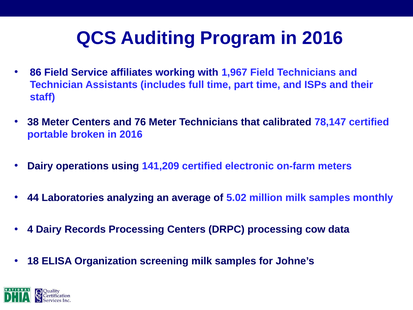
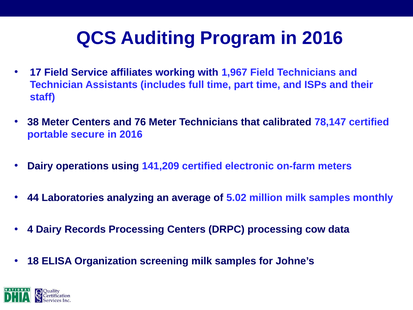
86: 86 -> 17 (36, 72)
broken: broken -> secure (88, 134)
